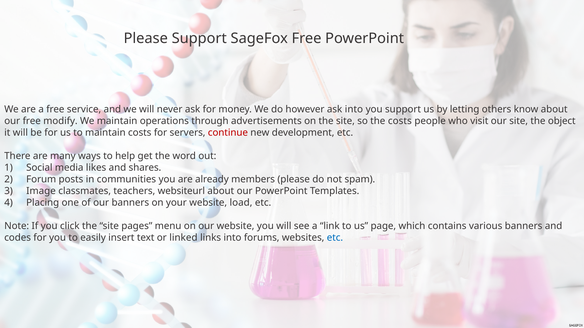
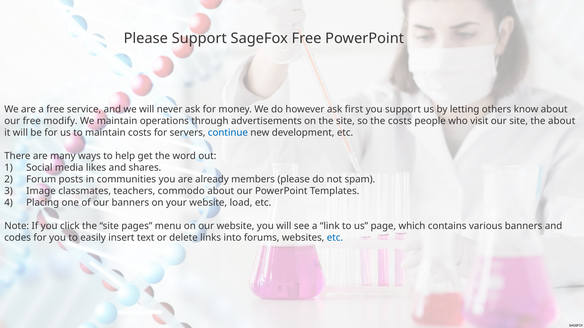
ask into: into -> first (354, 109)
the object: object -> about (562, 121)
continue colour: red -> blue (228, 133)
websiteurl: websiteurl -> commodo (181, 191)
linked: linked -> delete (183, 238)
